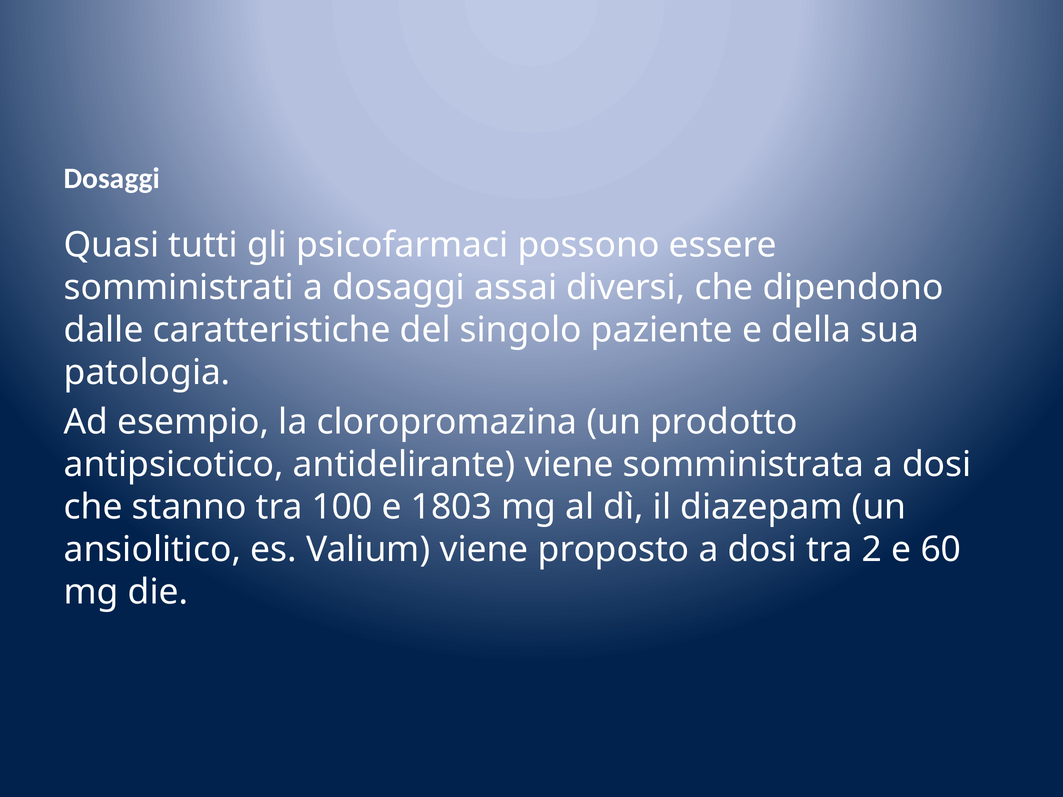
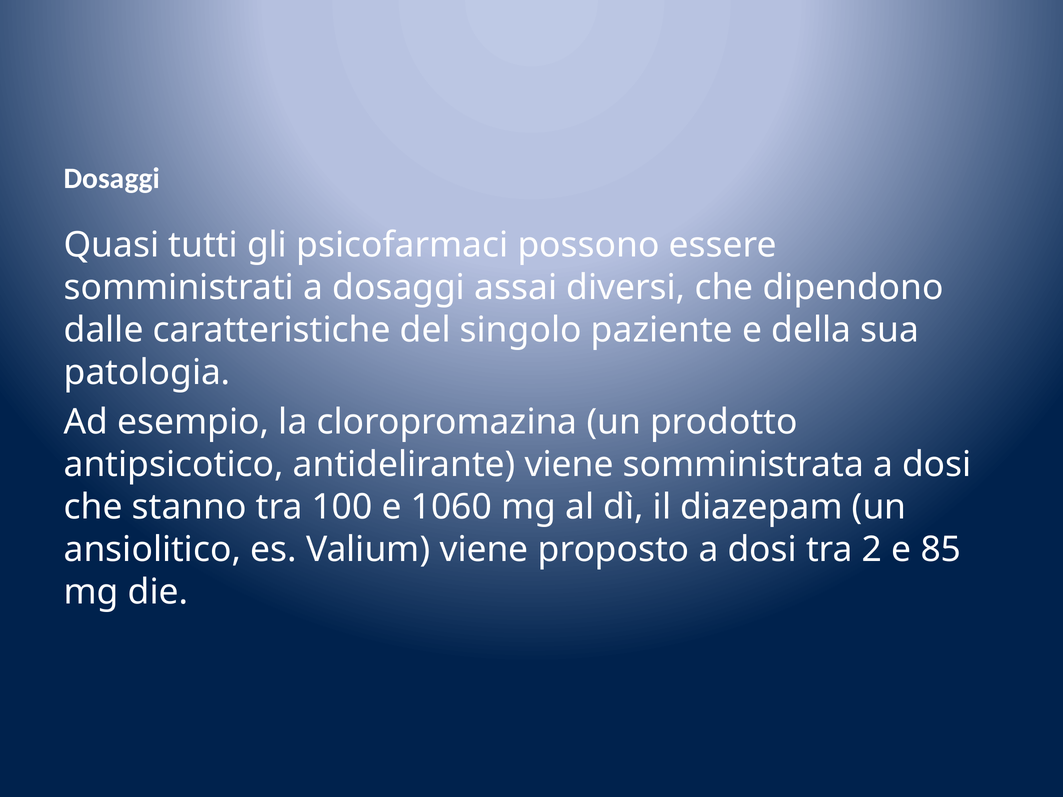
1803: 1803 -> 1060 (451, 507)
60: 60 -> 85 (941, 550)
